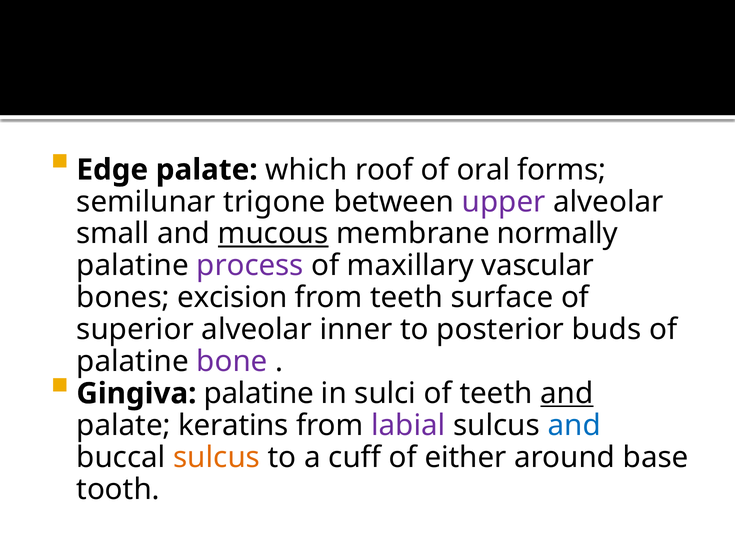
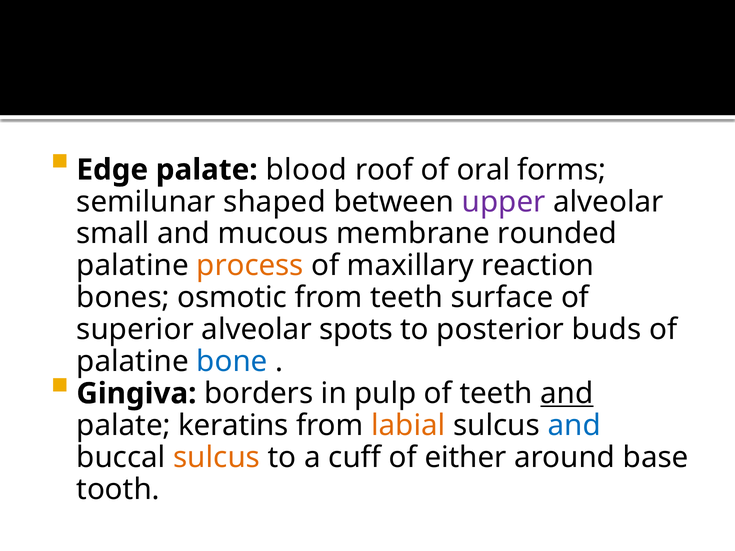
which: which -> blood (306, 170)
trigone: trigone -> shaped (275, 202)
mucous underline: present -> none (273, 234)
normally: normally -> rounded (557, 234)
process colour: purple -> orange (250, 266)
vascular: vascular -> reaction (538, 266)
excision: excision -> osmotic (232, 298)
inner: inner -> spots (356, 330)
bone colour: purple -> blue (232, 362)
Gingiva palatine: palatine -> borders (259, 394)
sulci: sulci -> pulp (385, 394)
labial colour: purple -> orange (408, 426)
